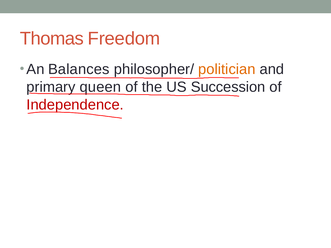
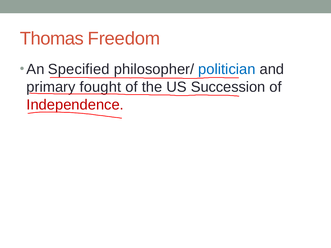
Balances: Balances -> Specified (79, 69)
politician colour: orange -> blue (227, 69)
queen: queen -> fought (100, 87)
